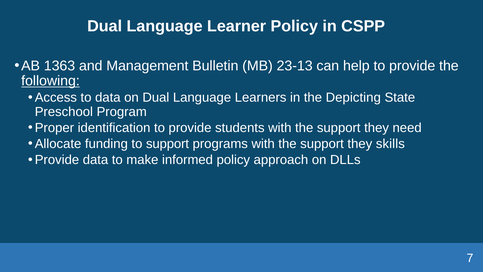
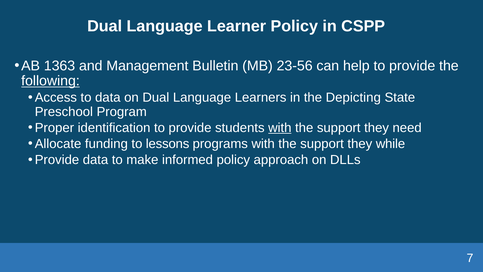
23-13: 23-13 -> 23-56 (295, 66)
with underline: none -> present (280, 128)
to support: support -> lessons (168, 144)
skills: skills -> while (390, 144)
